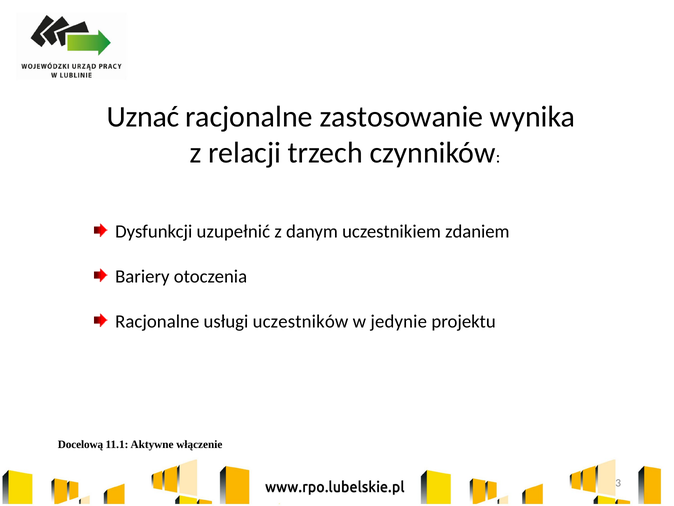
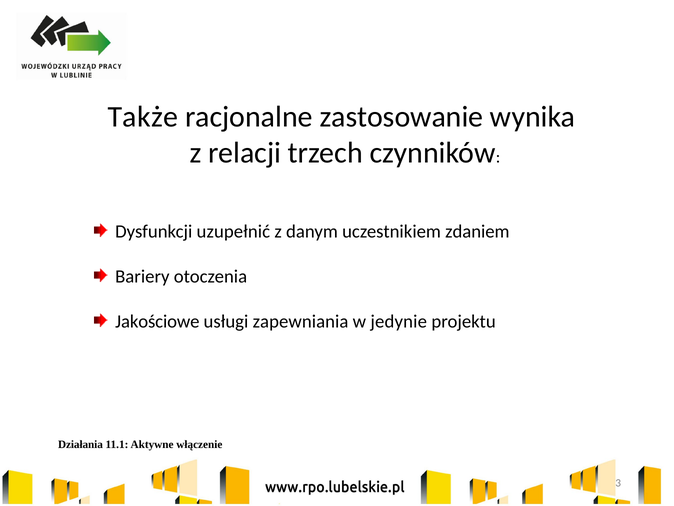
Uznać: Uznać -> Także (143, 117)
Racjonalne: Racjonalne -> Jakościowe (157, 321)
uczestników: uczestników -> zapewniania (301, 321)
Docelową: Docelową -> Działania (80, 444)
